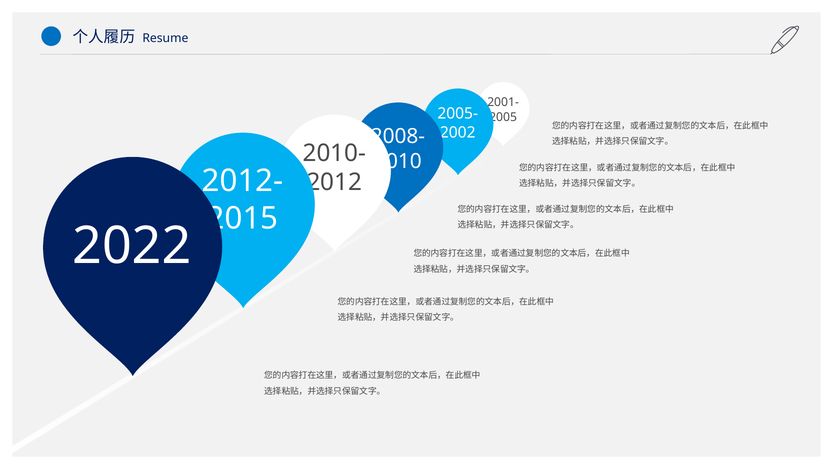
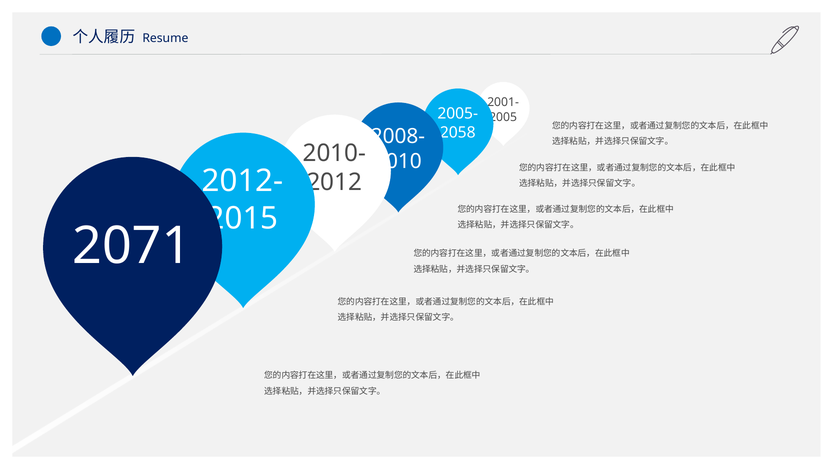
2002: 2002 -> 2058 (458, 132)
2022: 2022 -> 2071 (132, 246)
